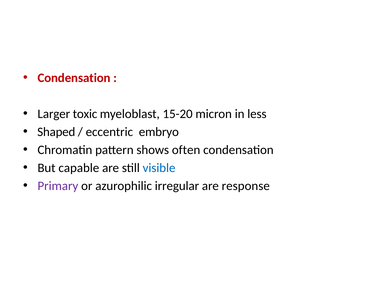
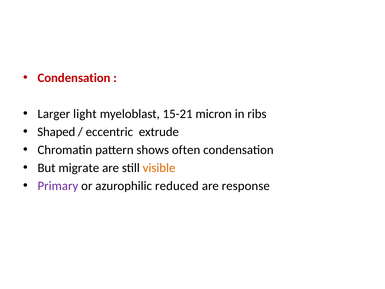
toxic: toxic -> light (85, 114)
15-20: 15-20 -> 15-21 (178, 114)
less: less -> ribs (257, 114)
embryo: embryo -> extrude (159, 132)
capable: capable -> migrate (79, 168)
visible colour: blue -> orange (159, 168)
irregular: irregular -> reduced (177, 186)
